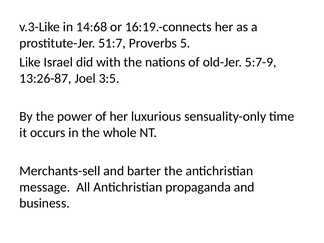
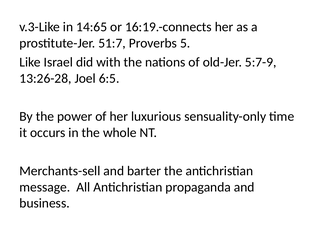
14:68: 14:68 -> 14:65 (92, 27)
13:26-87: 13:26-87 -> 13:26-28 (45, 78)
3:5: 3:5 -> 6:5 (109, 78)
